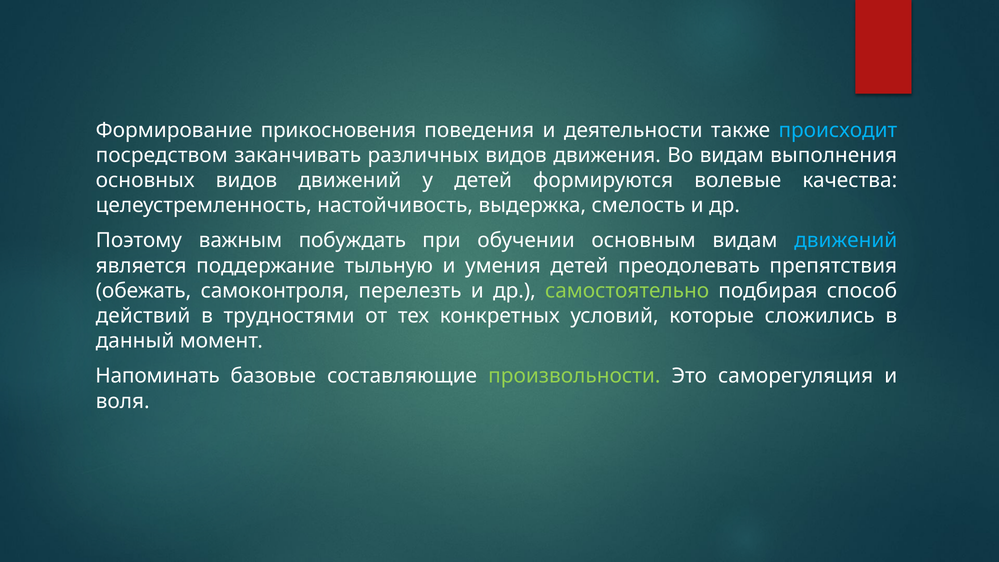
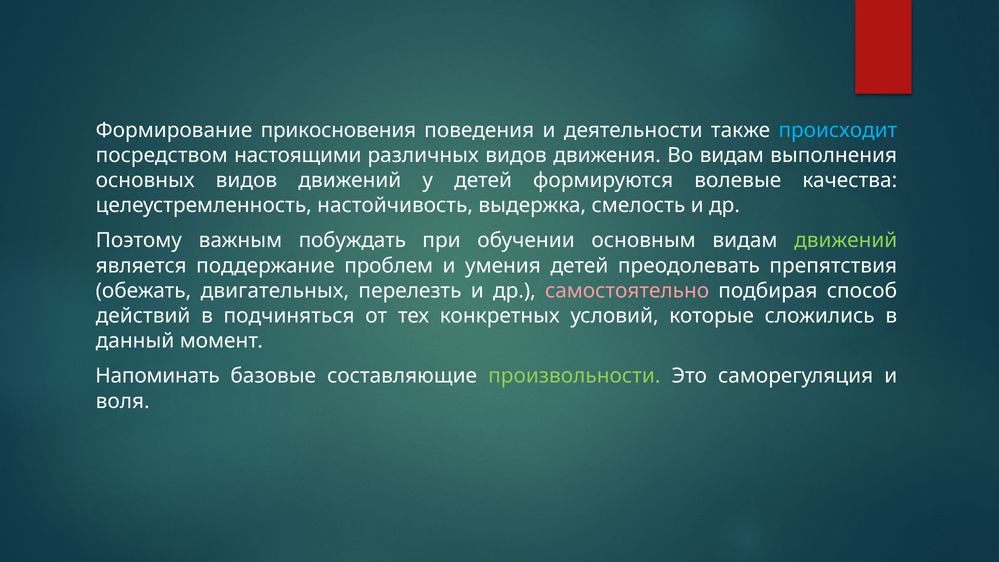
заканчивать: заканчивать -> настоящими (298, 155)
движений colour: light blue -> light green (846, 241)
тыльную: тыльную -> проблем (389, 266)
самоконтроля: самоконтроля -> двигательных (275, 291)
самостоятельно colour: light green -> pink (627, 291)
трудностями: трудностями -> подчиняться (289, 316)
